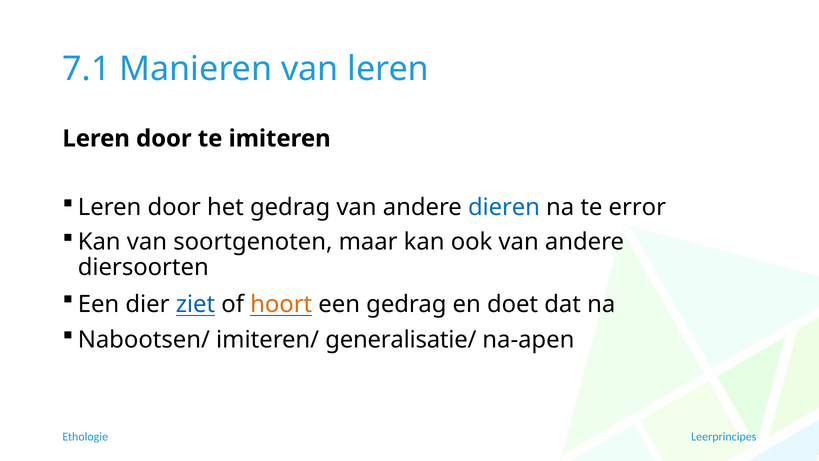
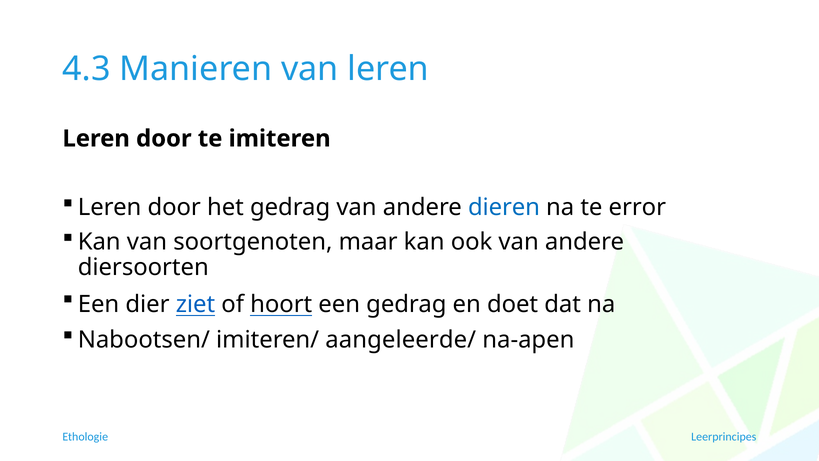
7.1: 7.1 -> 4.3 (86, 69)
hoort colour: orange -> black (281, 304)
generalisatie/: generalisatie/ -> aangeleerde/ (401, 339)
